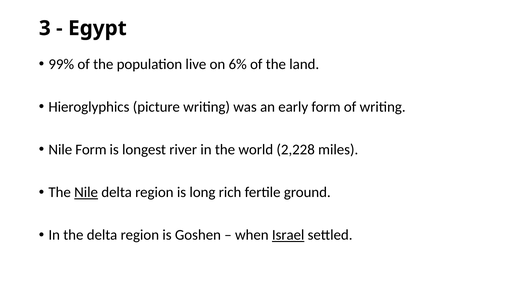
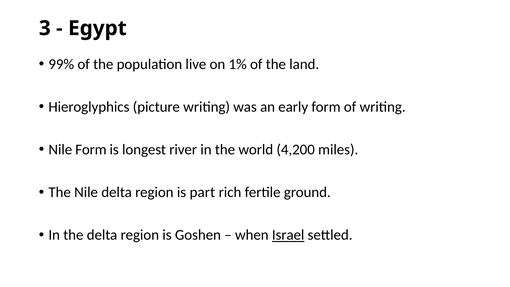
6%: 6% -> 1% (238, 64)
2,228: 2,228 -> 4,200 (296, 150)
Nile underline: present -> none (86, 192)
long: long -> part (202, 192)
